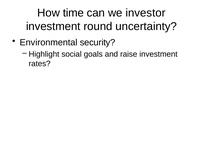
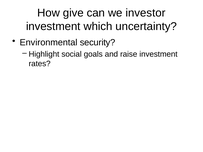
time: time -> give (73, 13)
round: round -> which (98, 26)
